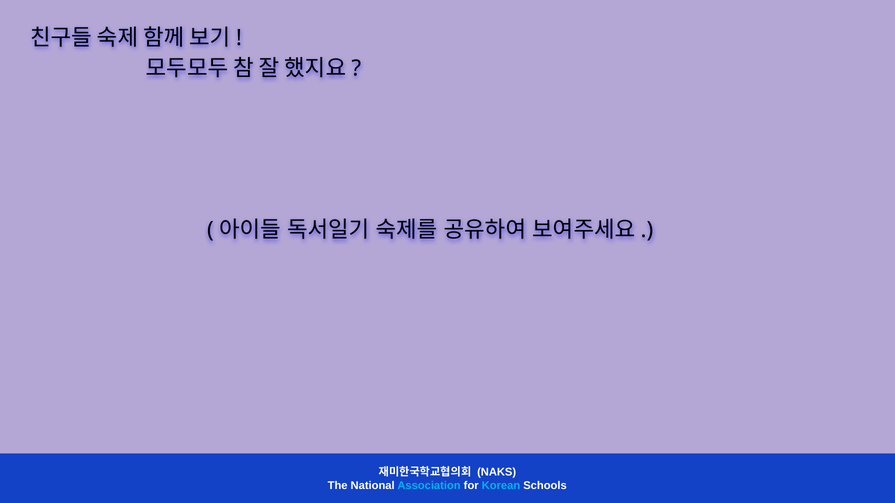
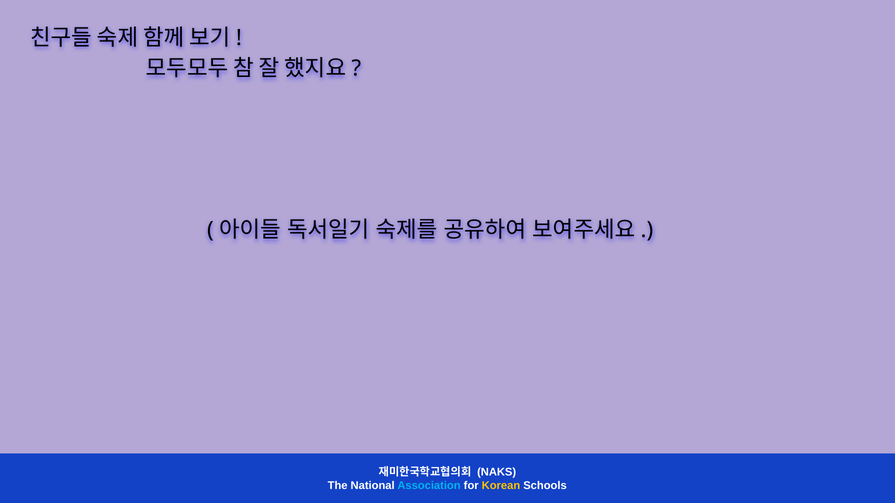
Korean colour: light blue -> yellow (501, 486)
